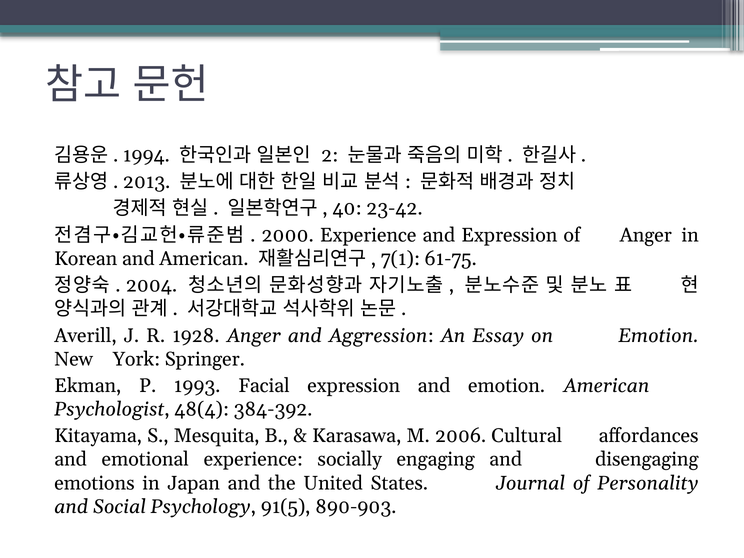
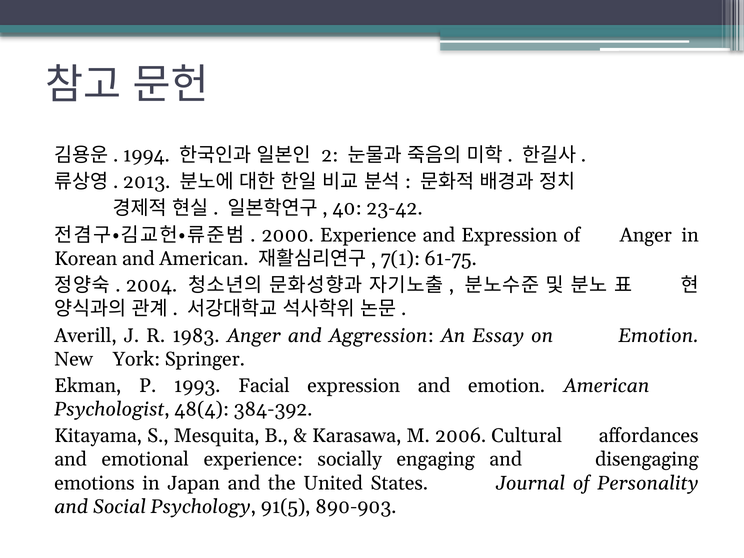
1928: 1928 -> 1983 (196, 336)
